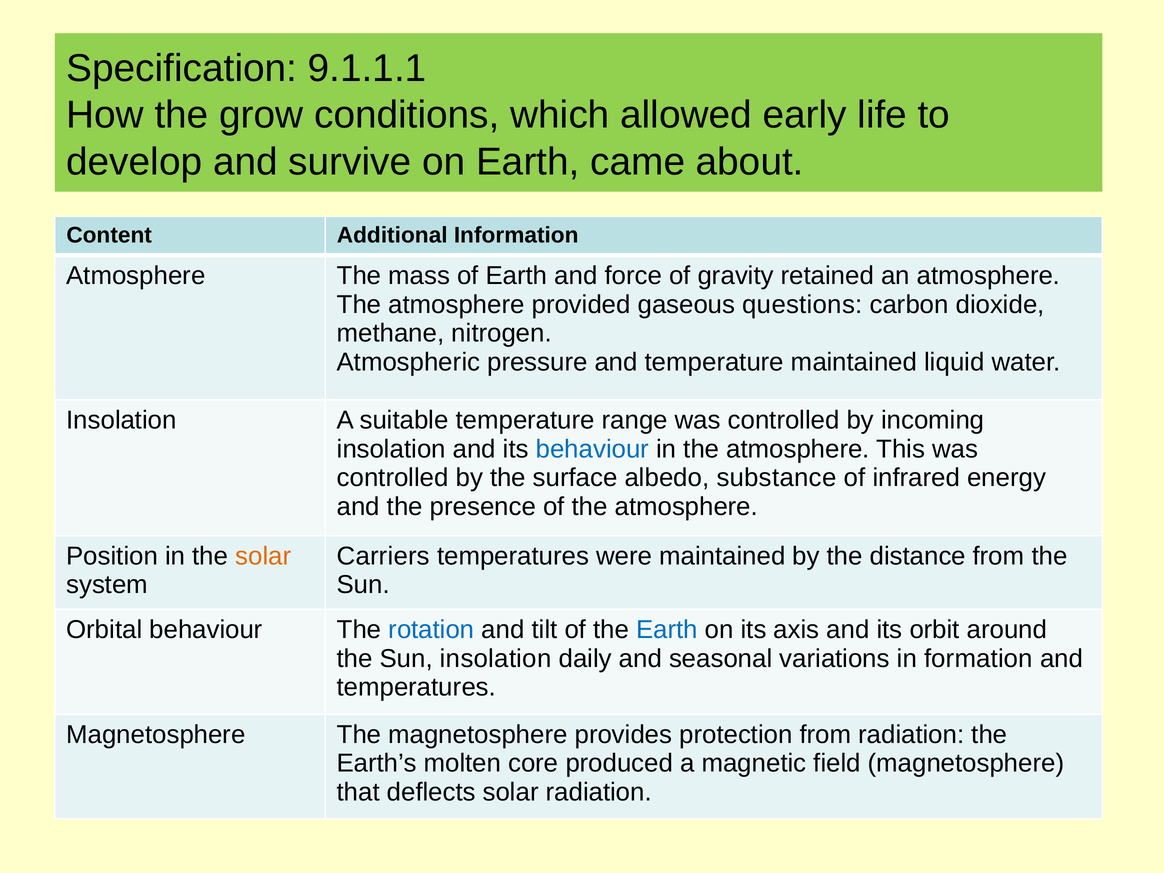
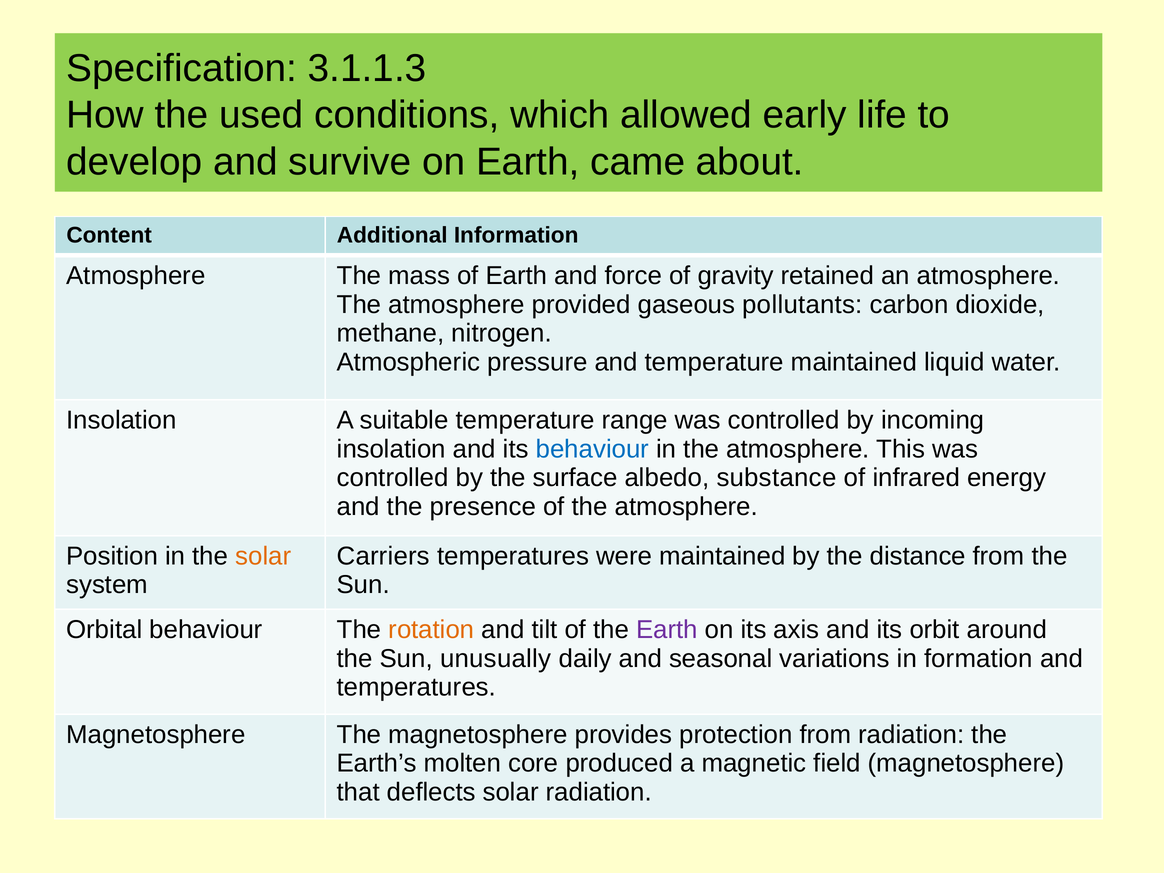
9.1.1.1: 9.1.1.1 -> 3.1.1.3 (367, 69)
grow: grow -> used (261, 115)
questions: questions -> pollutants (802, 305)
rotation colour: blue -> orange (431, 630)
Earth colour: blue -> purple (667, 630)
Sun insolation: insolation -> unusually (496, 659)
